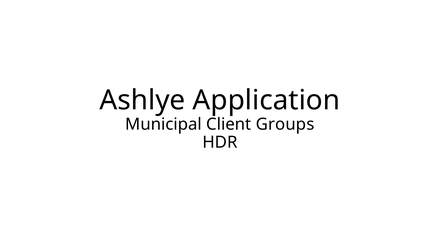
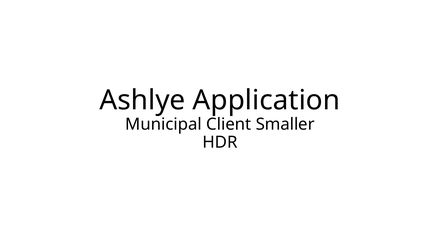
Groups: Groups -> Smaller (285, 125)
